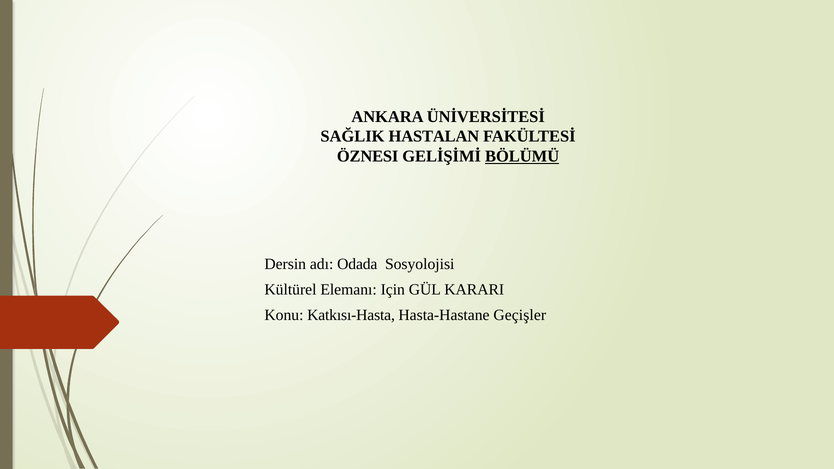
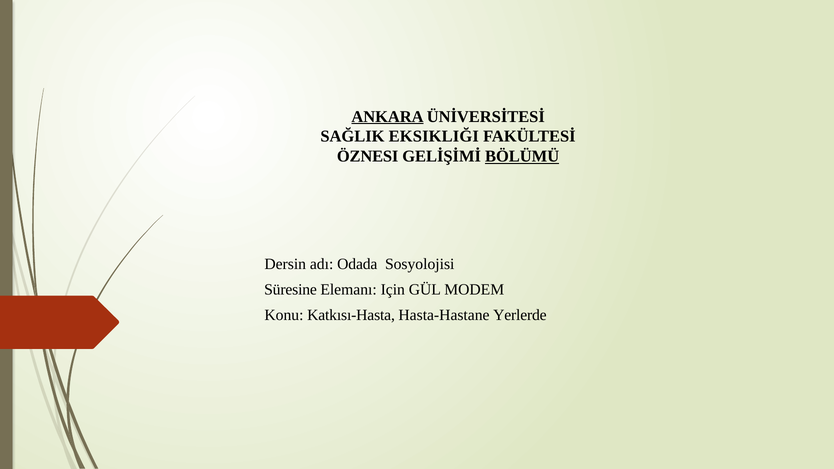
ANKARA underline: none -> present (388, 117)
HASTALAN: HASTALAN -> EKSIKLIĞI (434, 136)
Kültürel: Kültürel -> Süresine (291, 290)
KARARI: KARARI -> MODEM (474, 290)
Geçişler: Geçişler -> Yerlerde (520, 315)
